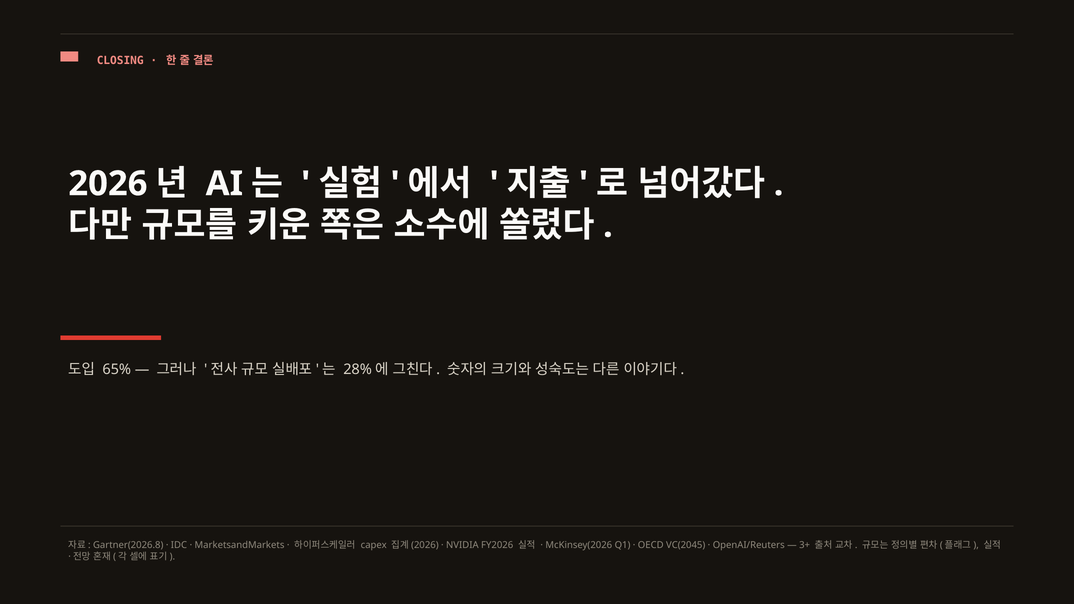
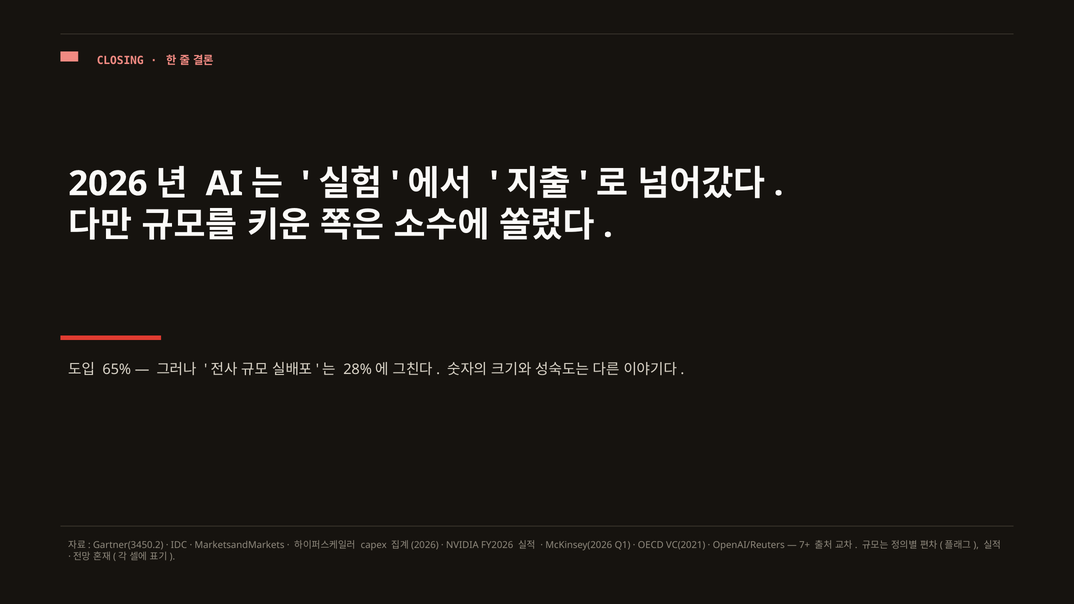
Gartner(2026.8: Gartner(2026.8 -> Gartner(3450.2 (128, 545)
VC(2045: VC(2045 -> VC(2021 (686, 545)
3+: 3+ -> 7+ (805, 545)
